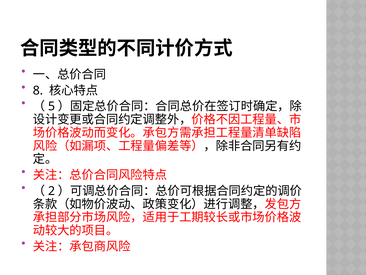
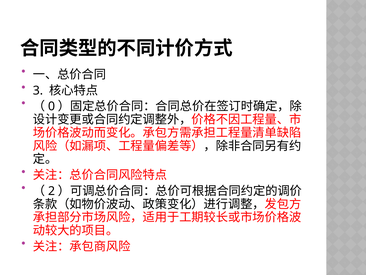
8: 8 -> 3 (38, 90)
5: 5 -> 0 (52, 106)
